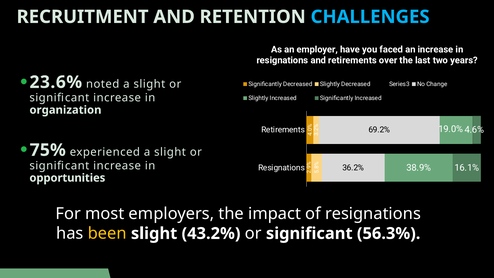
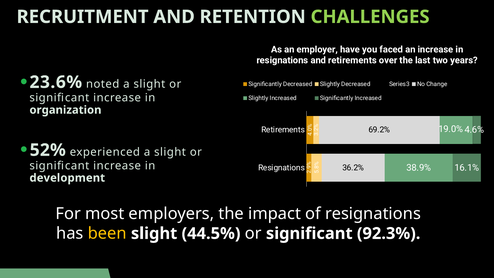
CHALLENGES colour: light blue -> light green (370, 17)
75%: 75% -> 52% (48, 150)
opportunities: opportunities -> development (67, 178)
43.2%: 43.2% -> 44.5% (211, 233)
56.3%: 56.3% -> 92.3% (389, 233)
